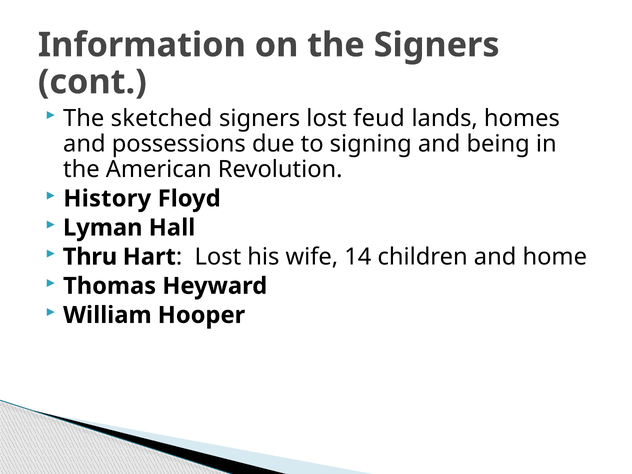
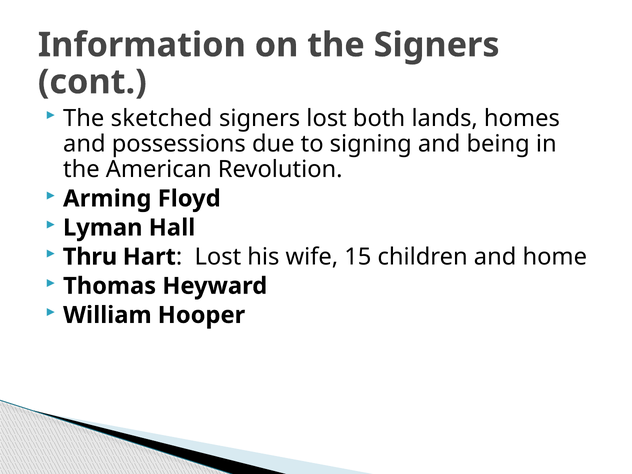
feud: feud -> both (379, 118)
History: History -> Arming (107, 199)
14: 14 -> 15 (358, 257)
